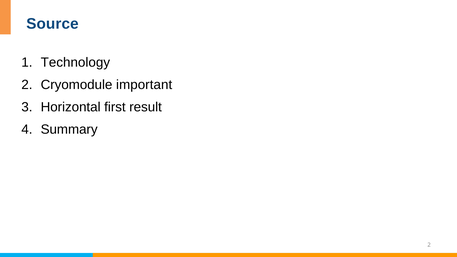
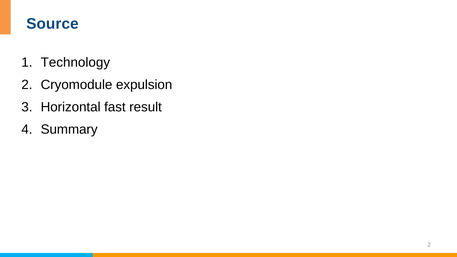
important: important -> expulsion (144, 85)
first: first -> fast (115, 107)
